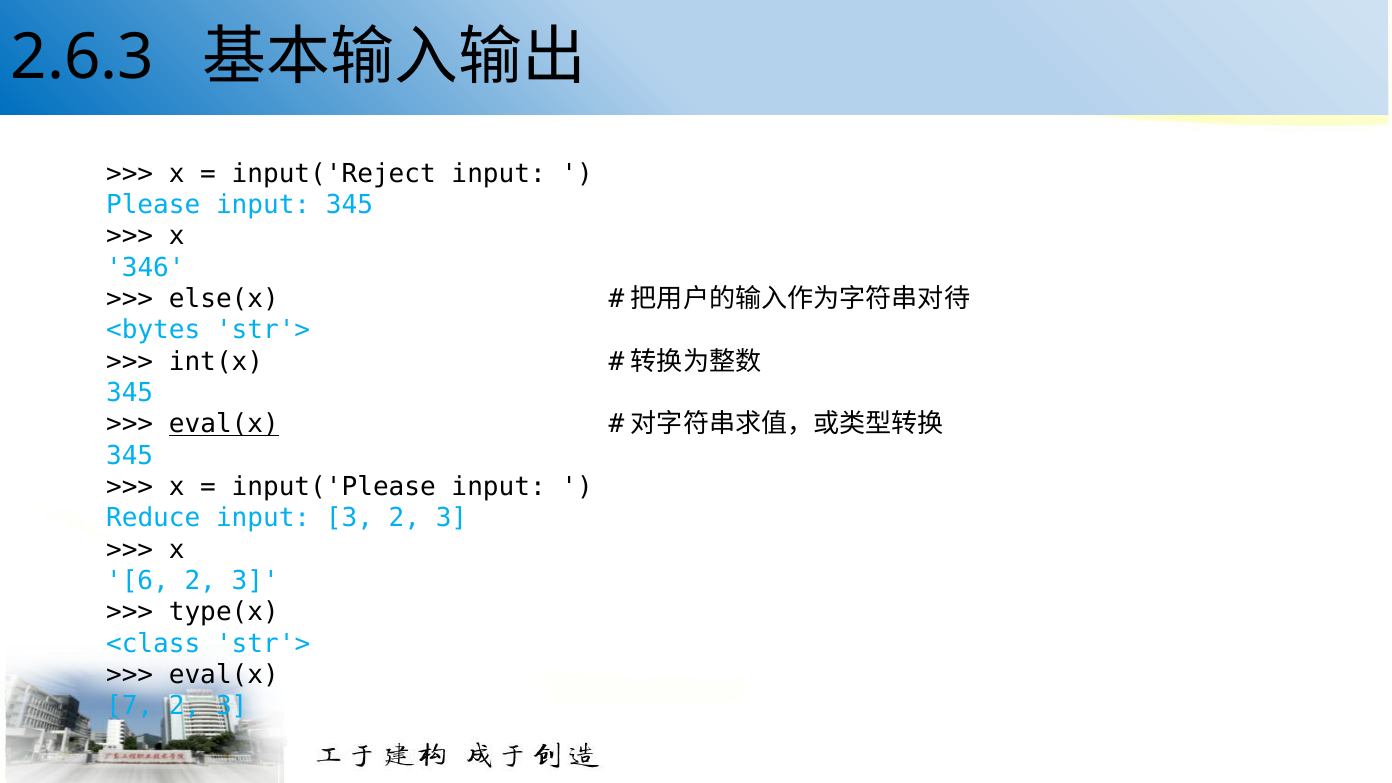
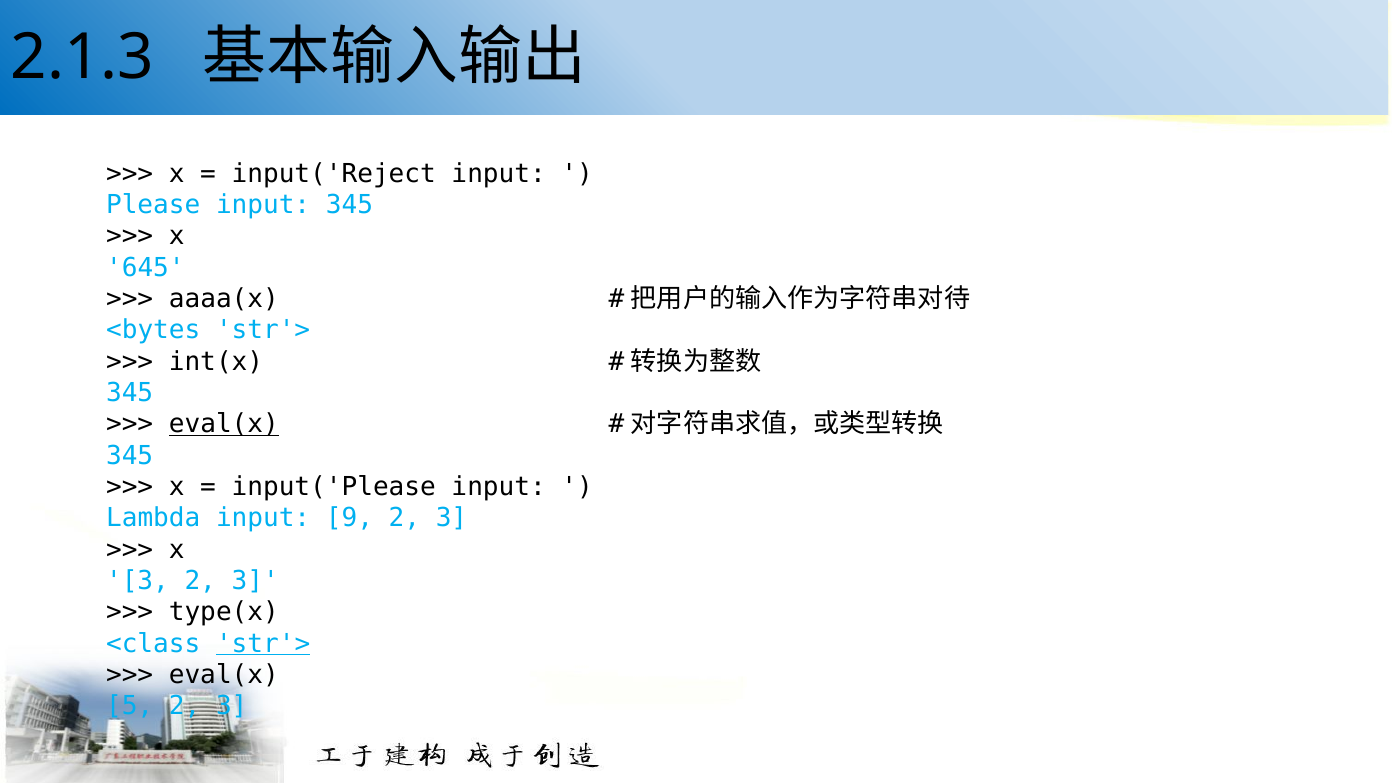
2.6.3: 2.6.3 -> 2.1.3 (82, 57)
346: 346 -> 645 (145, 268)
else(x: else(x -> aaaa(x (224, 299)
Reduce: Reduce -> Lambda (153, 518)
input 3: 3 -> 9 (349, 518)
6: 6 -> 3 (137, 581)
str'> underline: none -> present (263, 643)
7: 7 -> 5 (130, 706)
